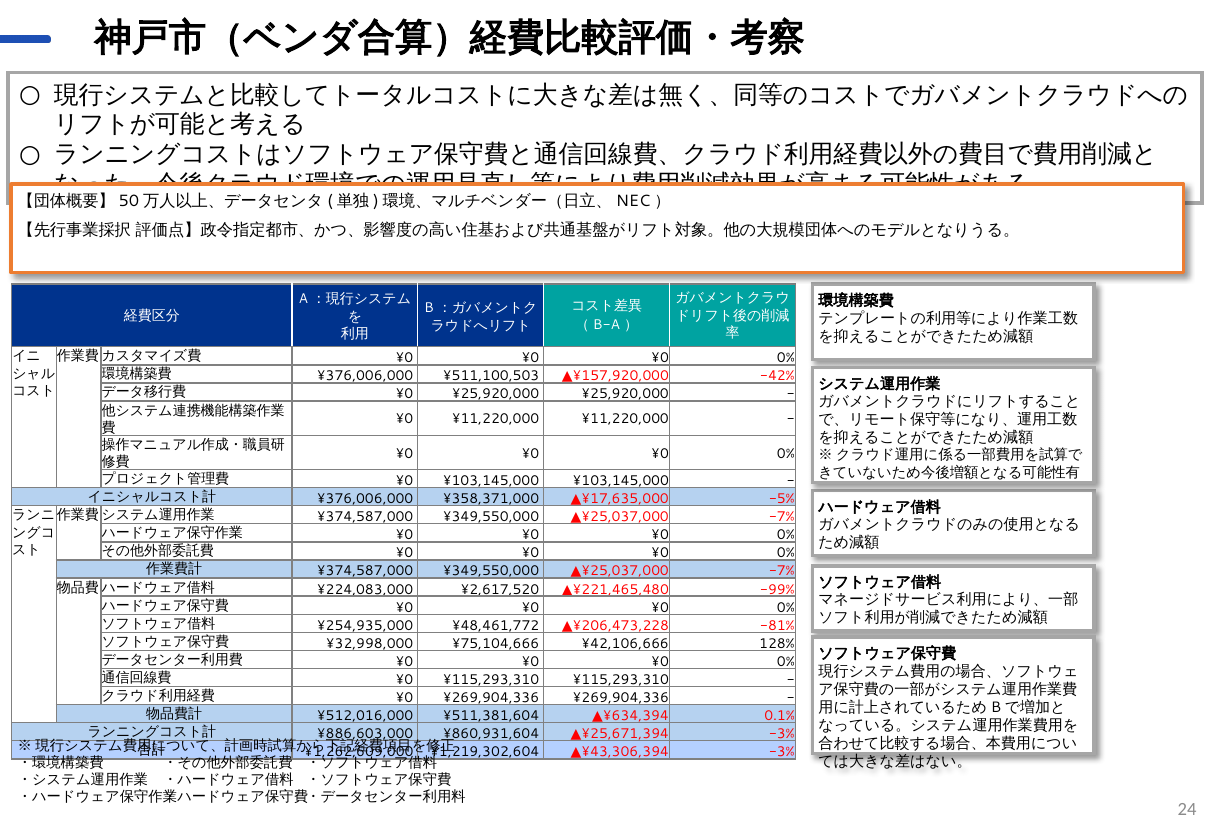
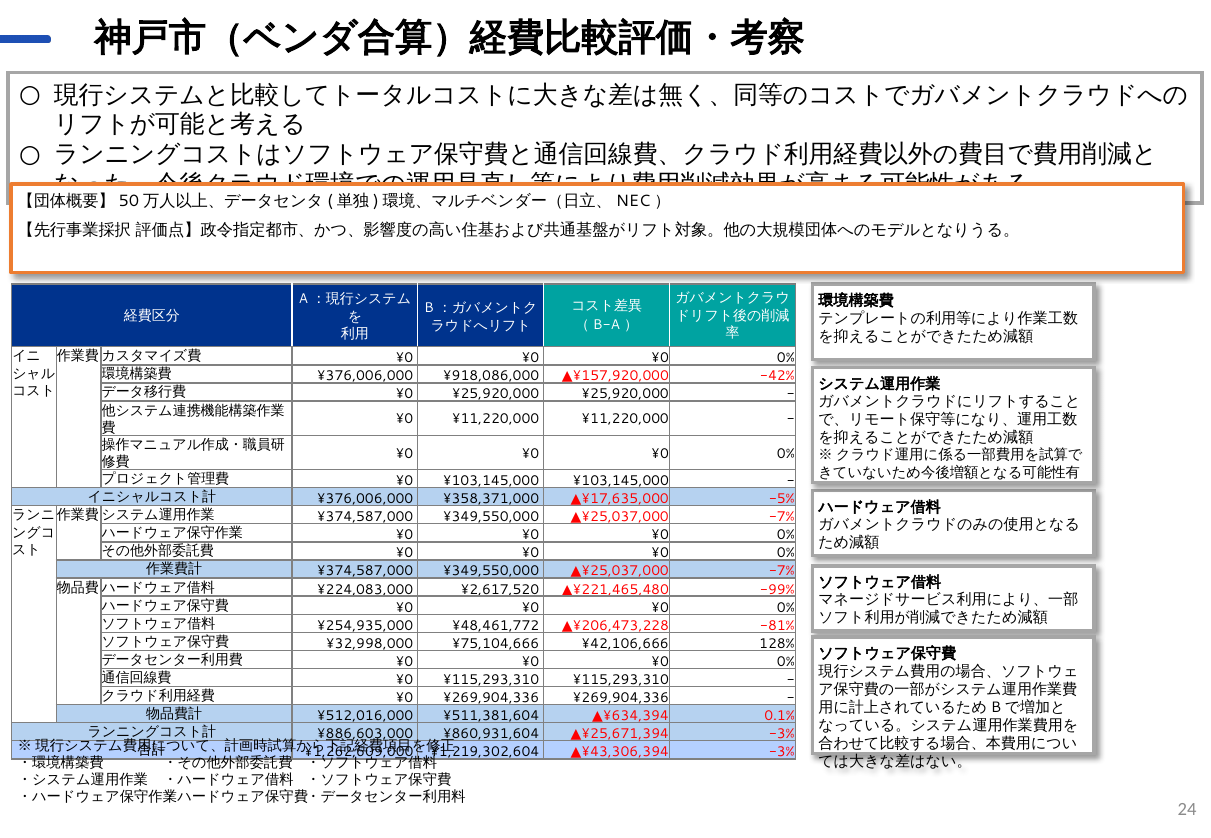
¥511,100,503: ¥511,100,503 -> ¥918,086,000 (491, 376)
